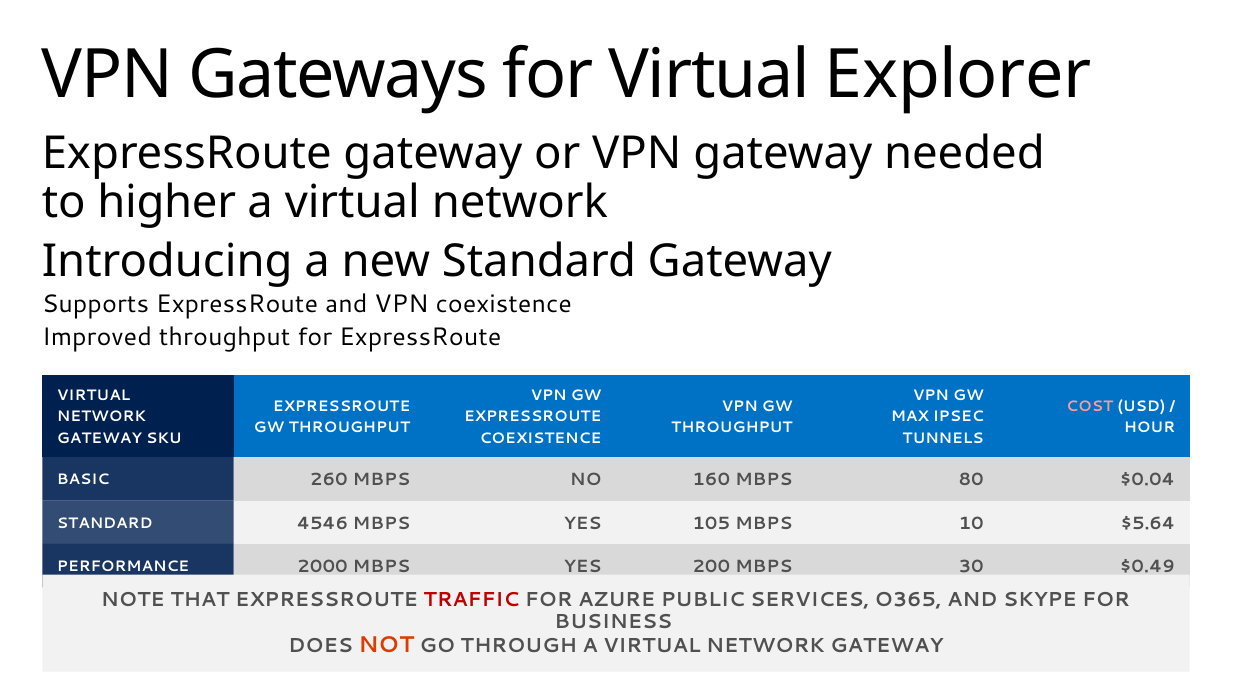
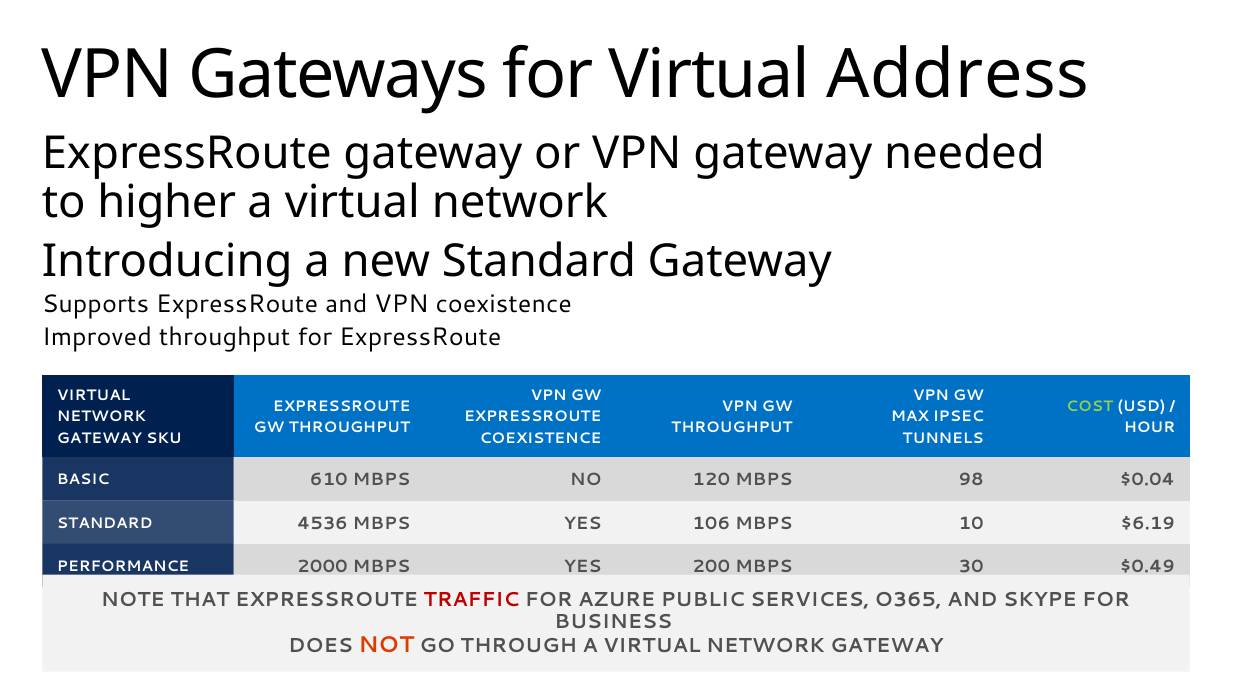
Explorer: Explorer -> Address (958, 75)
COST colour: pink -> light green (1090, 406)
260: 260 -> 610 (329, 480)
160: 160 -> 120 (711, 480)
80: 80 -> 98 (971, 480)
4546: 4546 -> 4536 (323, 523)
105: 105 -> 106 (711, 523)
$5.64: $5.64 -> $6.19 (1148, 523)
